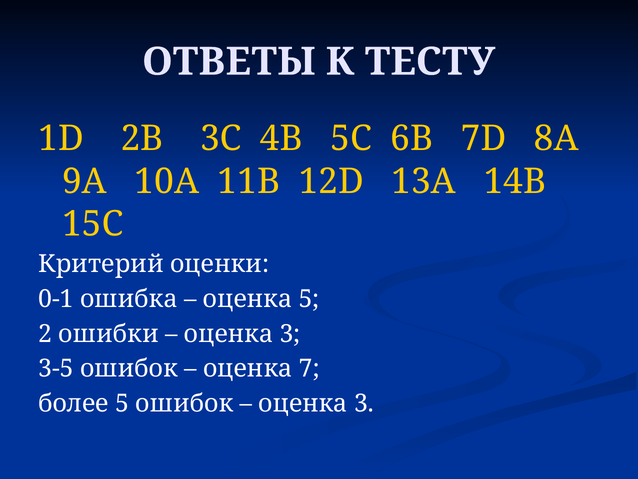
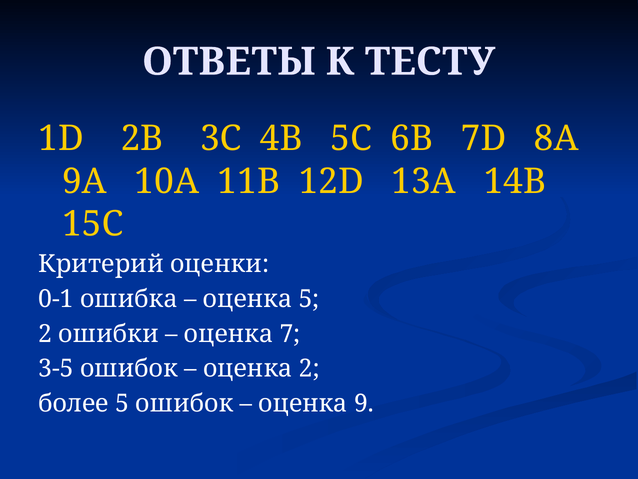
3: 3 -> 7 (290, 334)
оценка 7: 7 -> 2 (309, 368)
3: 3 -> 9 (364, 403)
